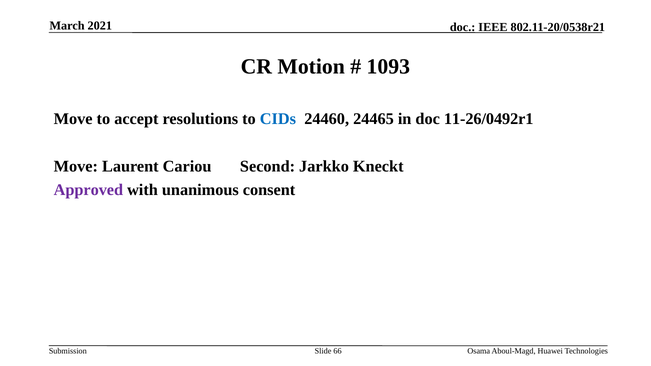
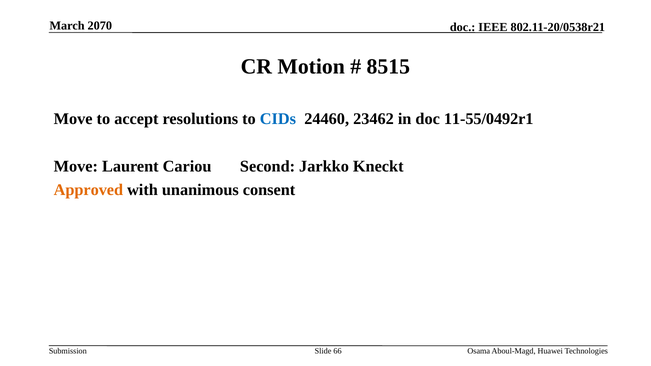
2021: 2021 -> 2070 (100, 26)
1093: 1093 -> 8515 (388, 67)
24465: 24465 -> 23462 (373, 119)
11-26/0492r1: 11-26/0492r1 -> 11-55/0492r1 (489, 119)
Approved colour: purple -> orange (88, 190)
